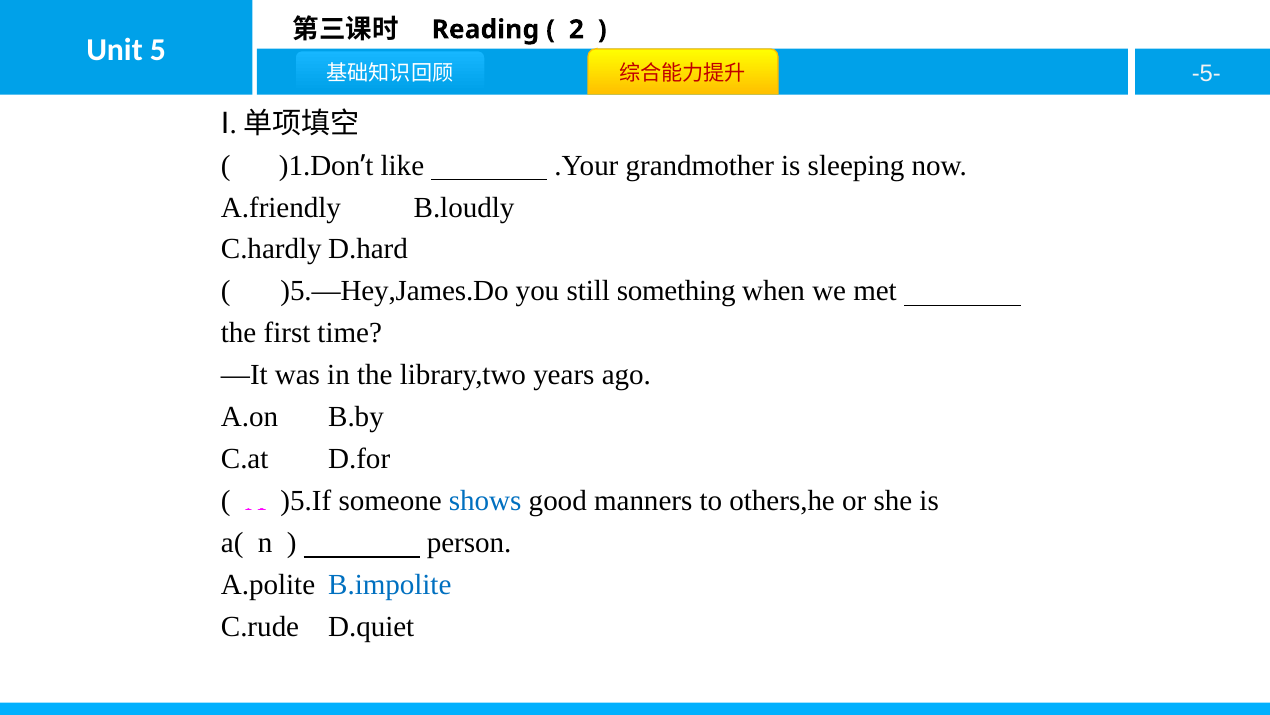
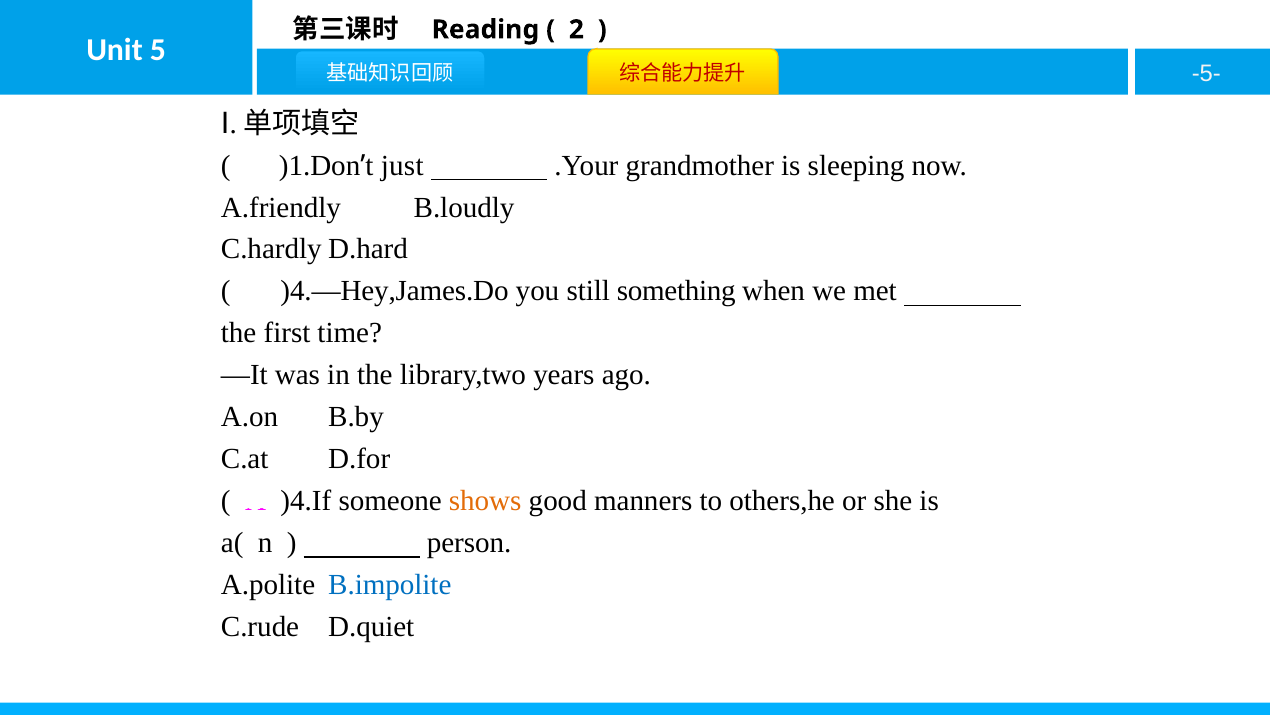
like: like -> just (402, 165)
)5.—Hey,James.Do: )5.—Hey,James.Do -> )4.—Hey,James.Do (395, 291)
)5.If: )5.If -> )4.If (306, 500)
shows colour: blue -> orange (485, 500)
